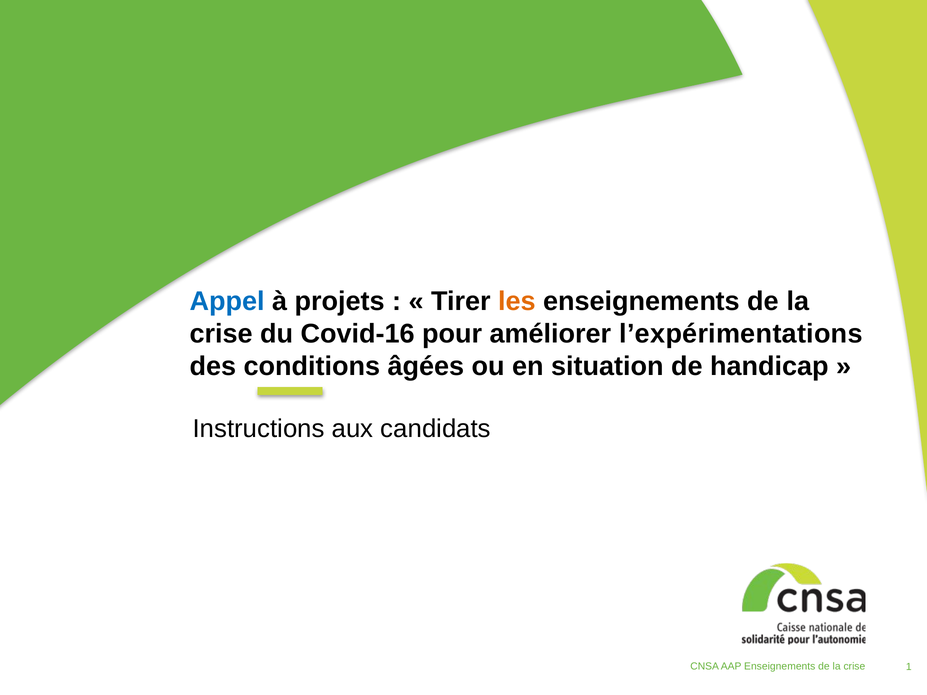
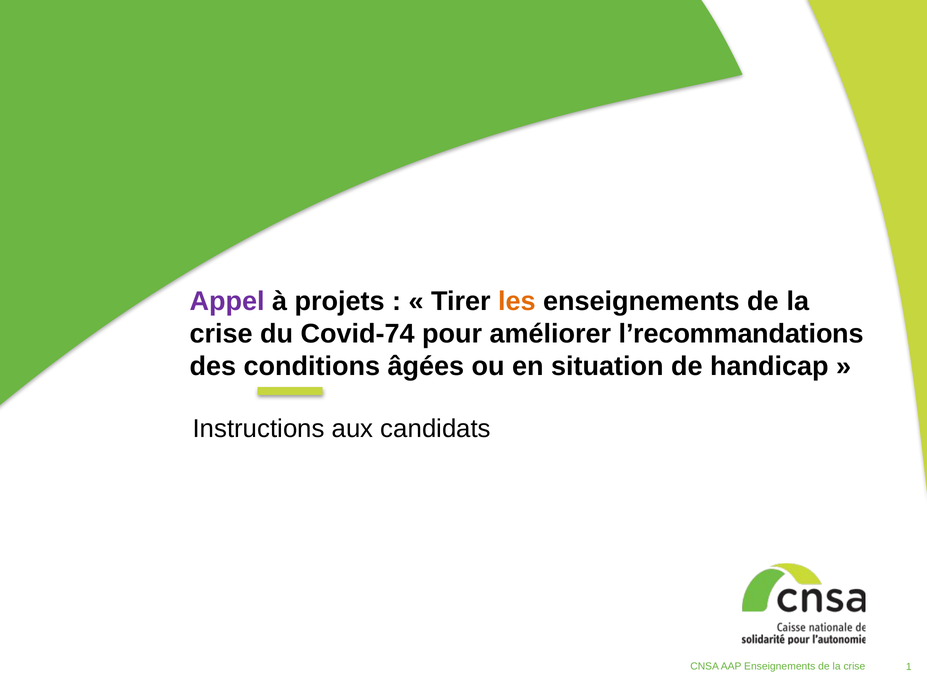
Appel colour: blue -> purple (227, 302)
Covid-16: Covid-16 -> Covid-74 (358, 334)
l’expérimentations: l’expérimentations -> l’recommandations (741, 334)
